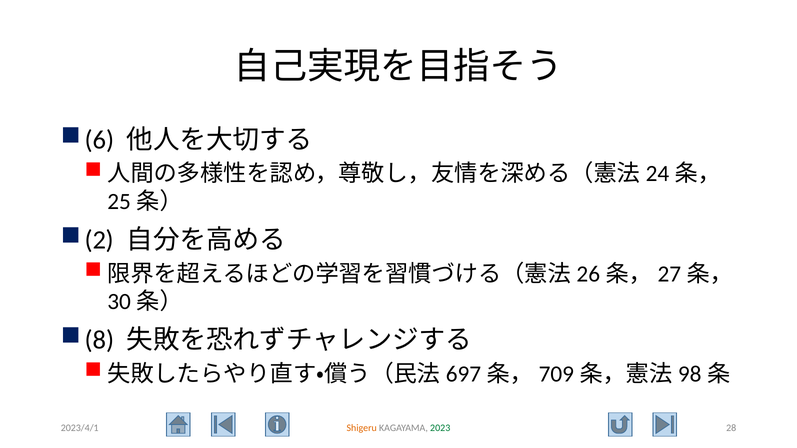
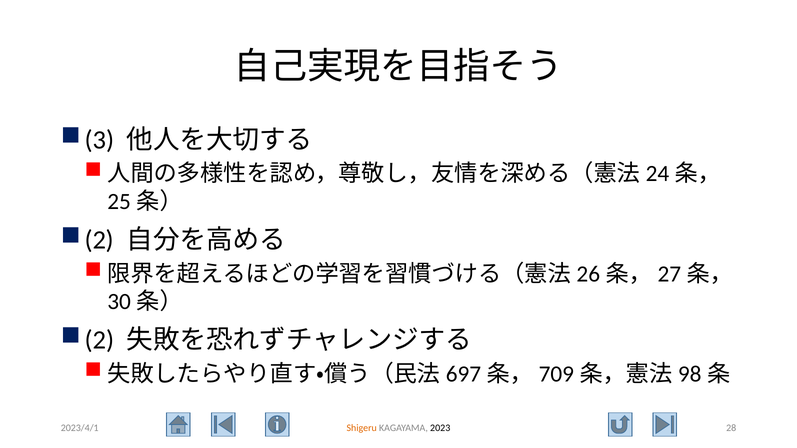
6: 6 -> 3 (99, 140)
8: 8 -> 2 (99, 340)
2023 colour: green -> black (440, 428)
